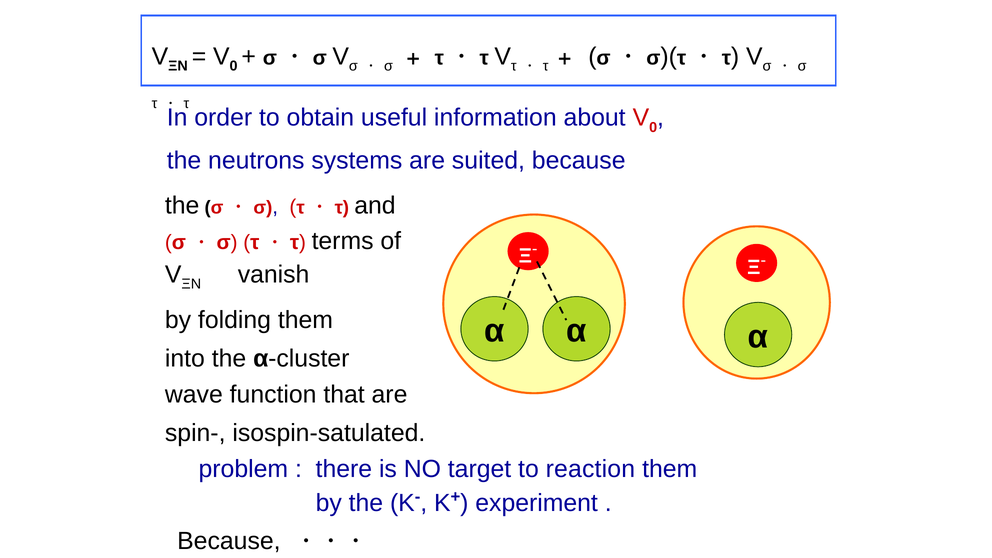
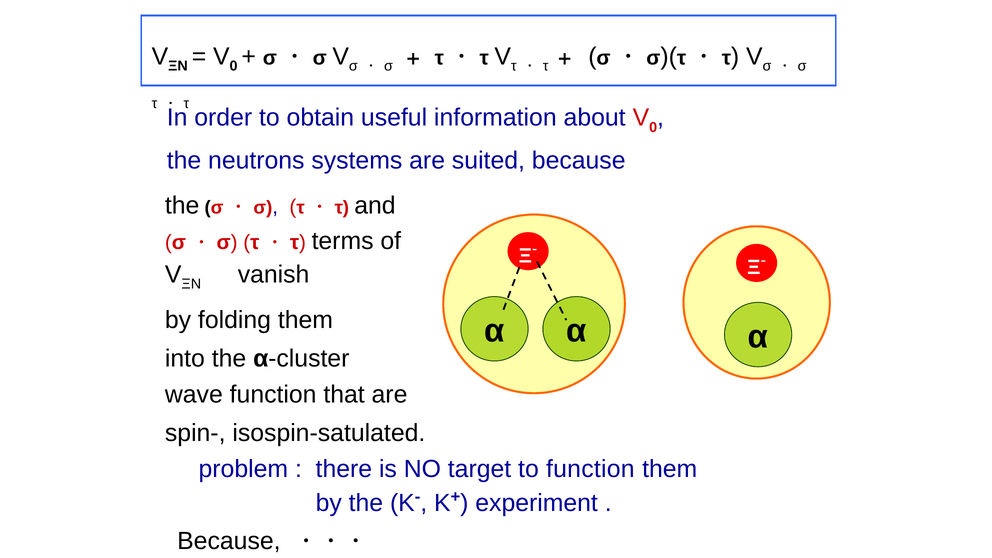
to reaction: reaction -> function (590, 469)
